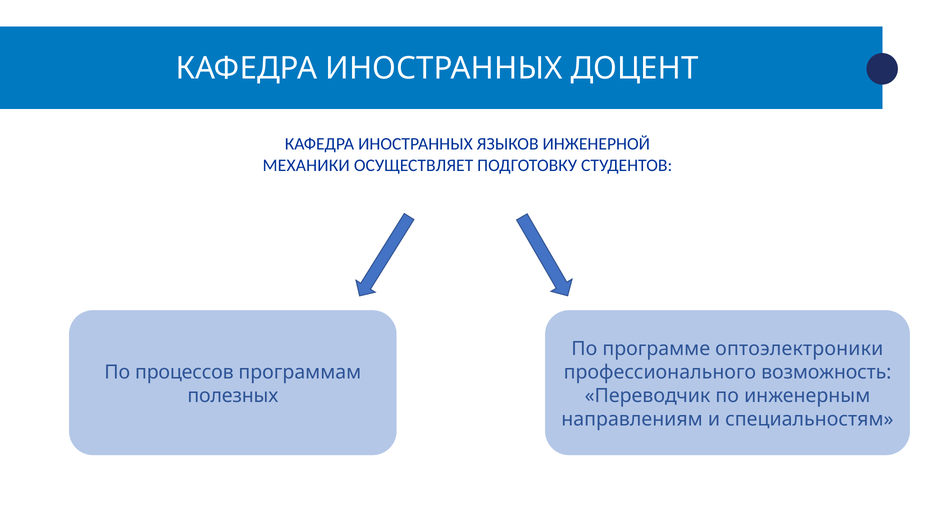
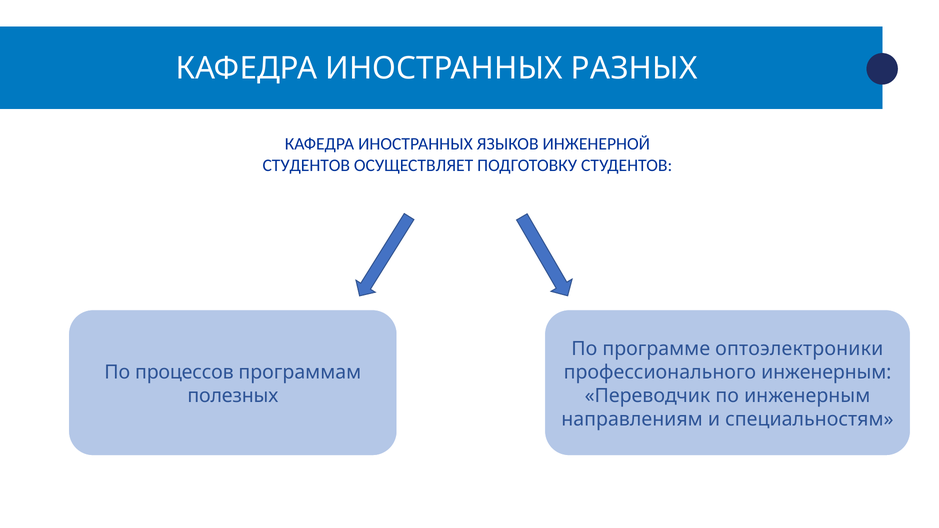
ДОЦЕНТ: ДОЦЕНТ -> РАЗНЫХ (634, 69)
МЕХАНИКИ: МЕХАНИКИ -> СТУДЕНТОВ (306, 165)
профессионального возможность: возможность -> инженерным (826, 372)
